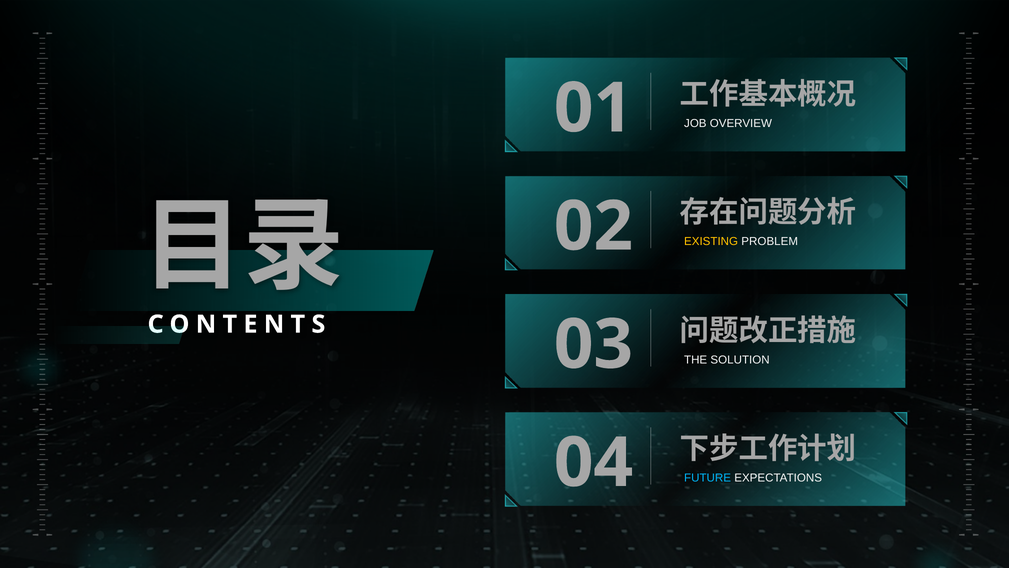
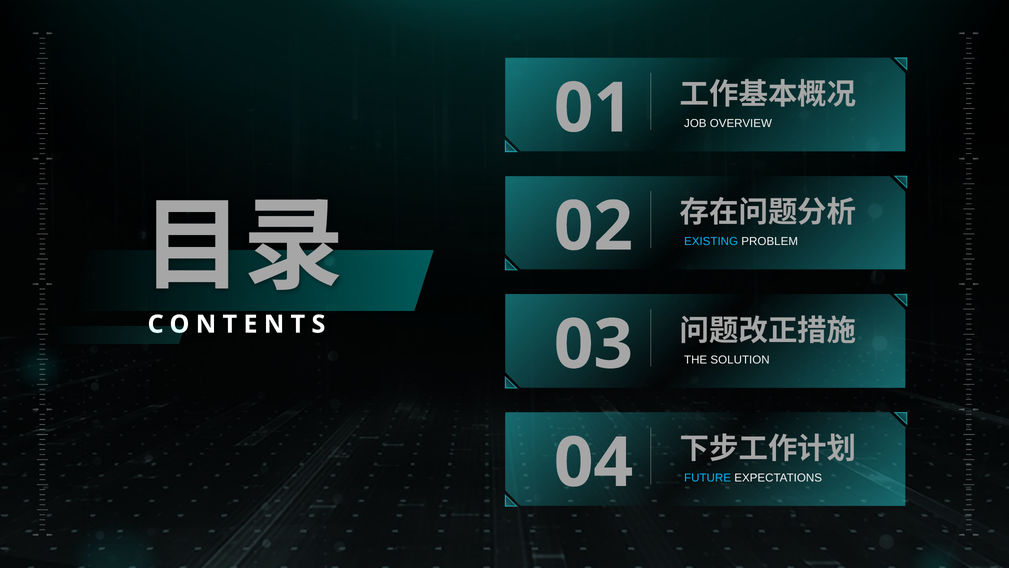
EXISTING colour: yellow -> light blue (711, 241)
